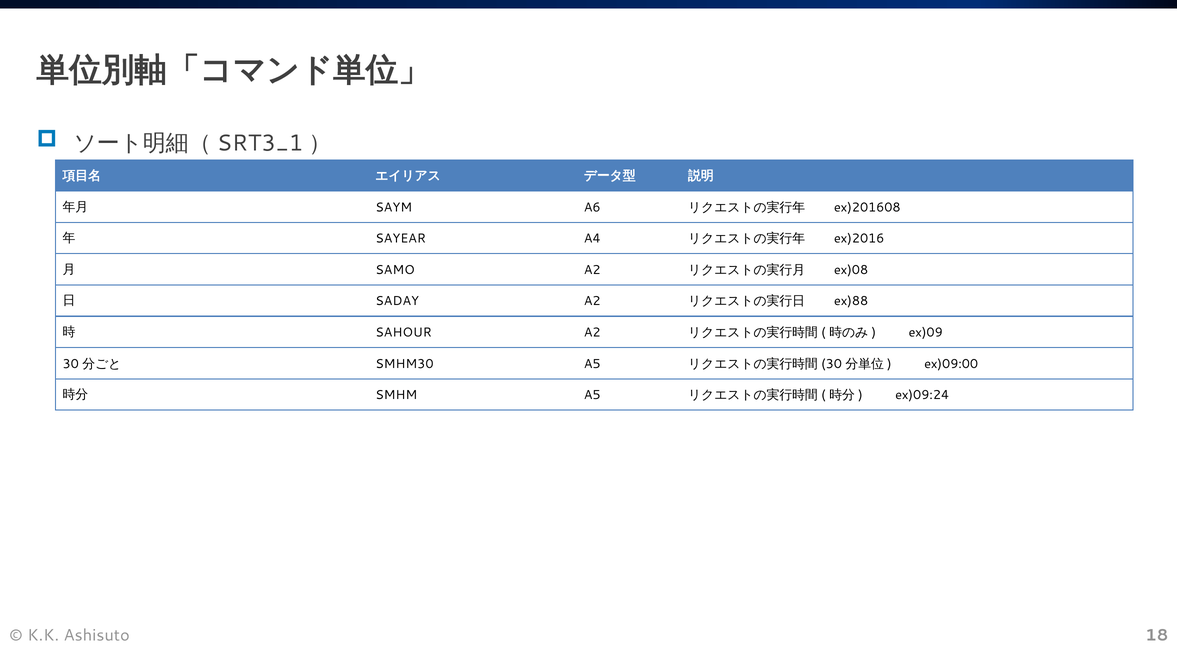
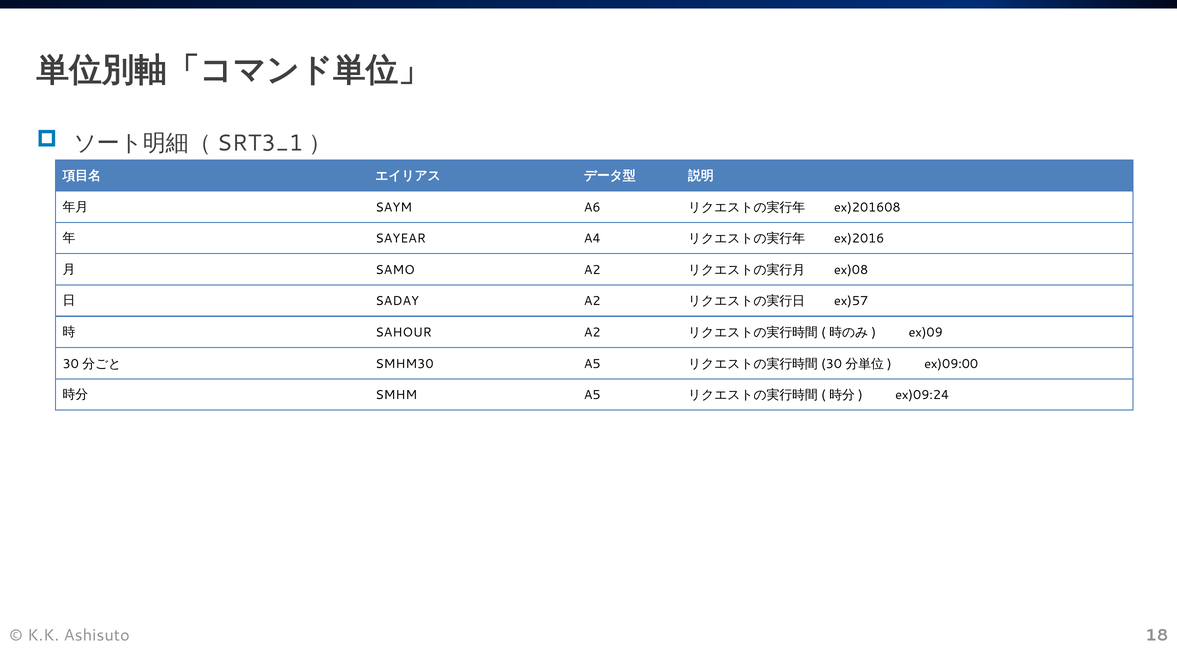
ex)88: ex)88 -> ex)57 (851, 301)
